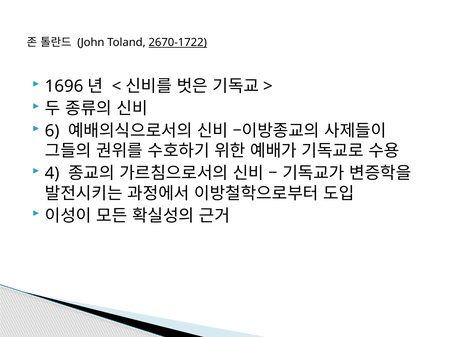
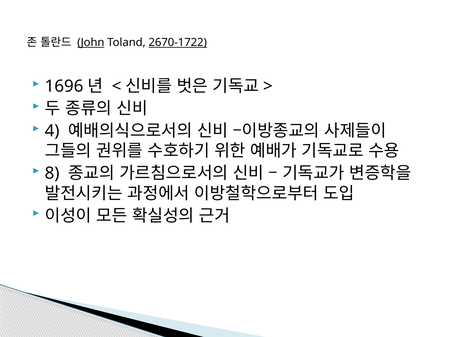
John underline: none -> present (91, 42)
6: 6 -> 4 (52, 131)
4: 4 -> 8 (52, 174)
